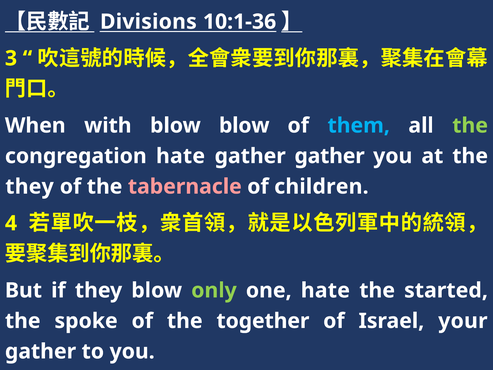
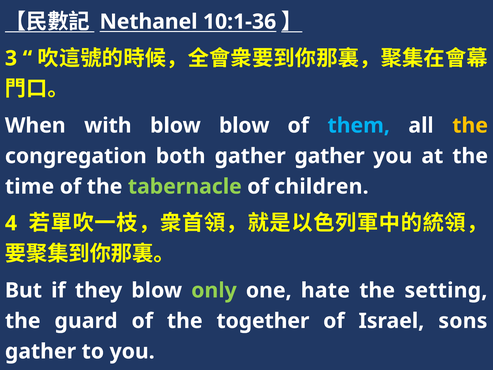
Divisions: Divisions -> Nethanel (149, 22)
the colour: light green -> yellow (470, 125)
congregation hate: hate -> both (181, 156)
they: they -> time (30, 186)
tabernacle colour: pink -> light green (185, 186)
started: started -> setting (446, 290)
spoke: spoke -> guard (86, 321)
your: your -> sons (463, 321)
